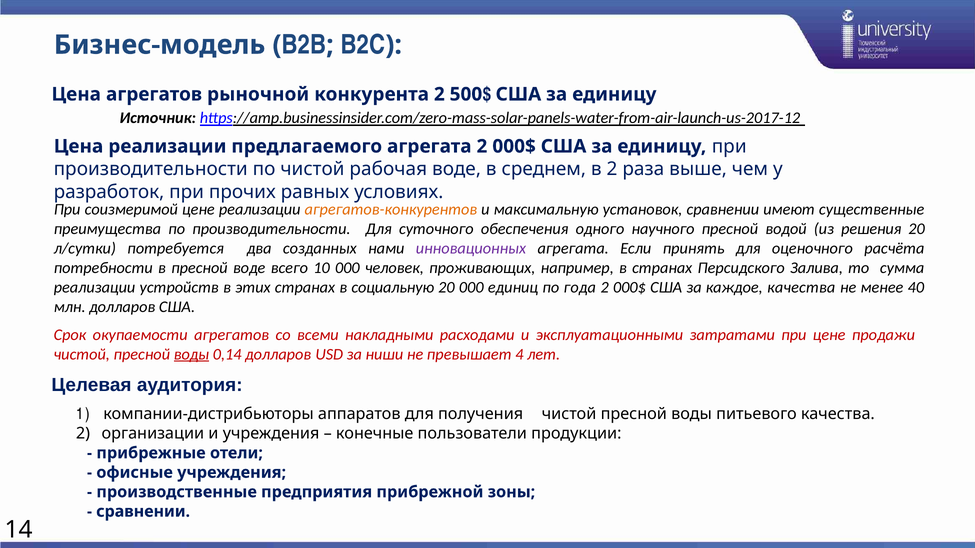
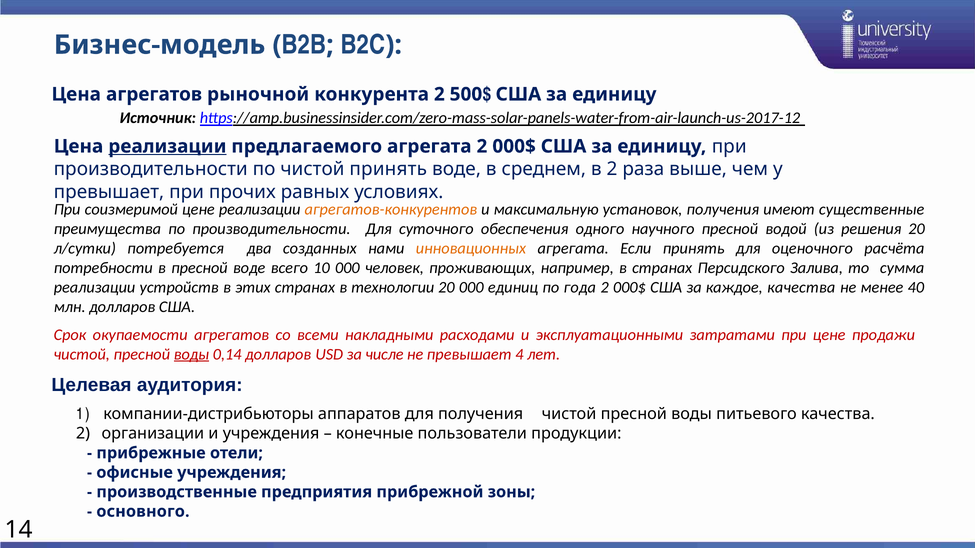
реализации underline: none -> present (167, 146)
чистой рабочая: рабочая -> принять (388, 169)
разработок: разработок -> превышает (109, 192)
установок сравнении: сравнении -> получения (723, 210)
инновационных colour: purple -> orange (471, 249)
социальную: социальную -> технологии (393, 288)
ниши: ниши -> числе (384, 354)
сравнении: сравнении -> основного (143, 512)
